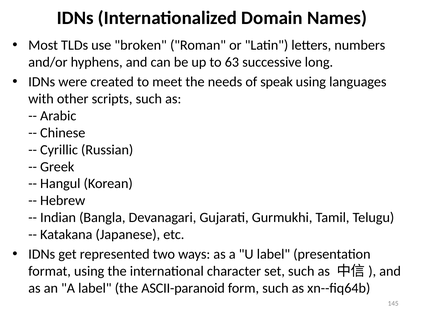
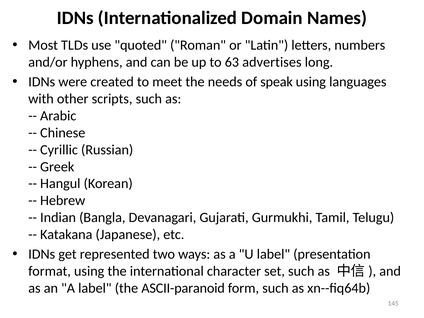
broken: broken -> quoted (141, 45)
successive: successive -> advertises (272, 62)
